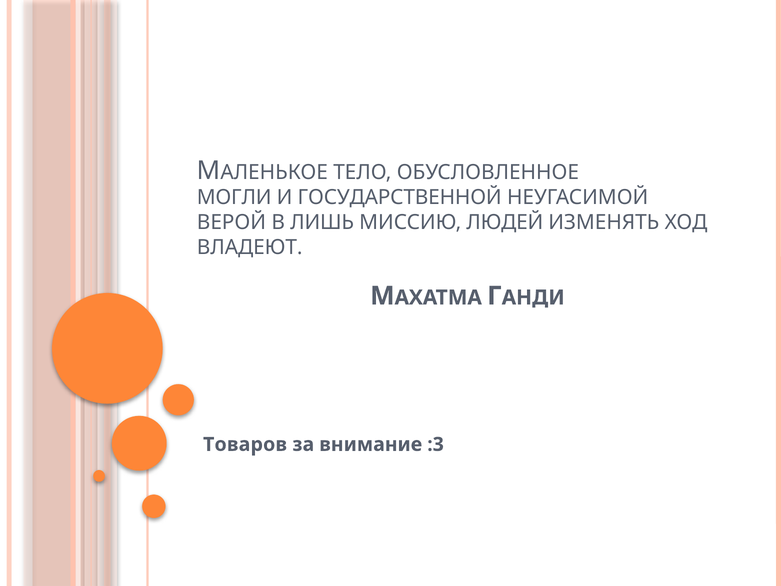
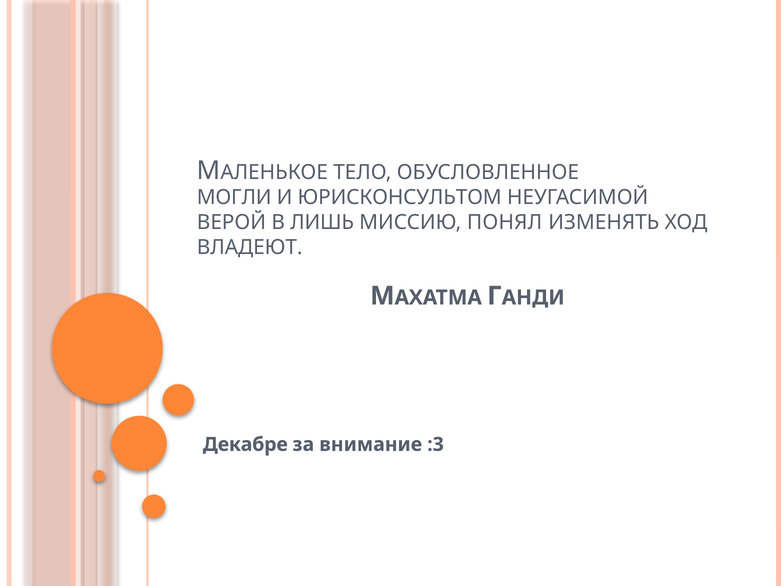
ГОСУДАРСТВЕННОЙ: ГОСУДАРСТВЕННОЙ -> ЮРИСКОНСУЛЬТОМ (400, 197)
ЛЮДЕЙ: ЛЮДЕЙ -> ПОНЯЛ (505, 222)
Товаров: Товаров -> Декабре (245, 444)
